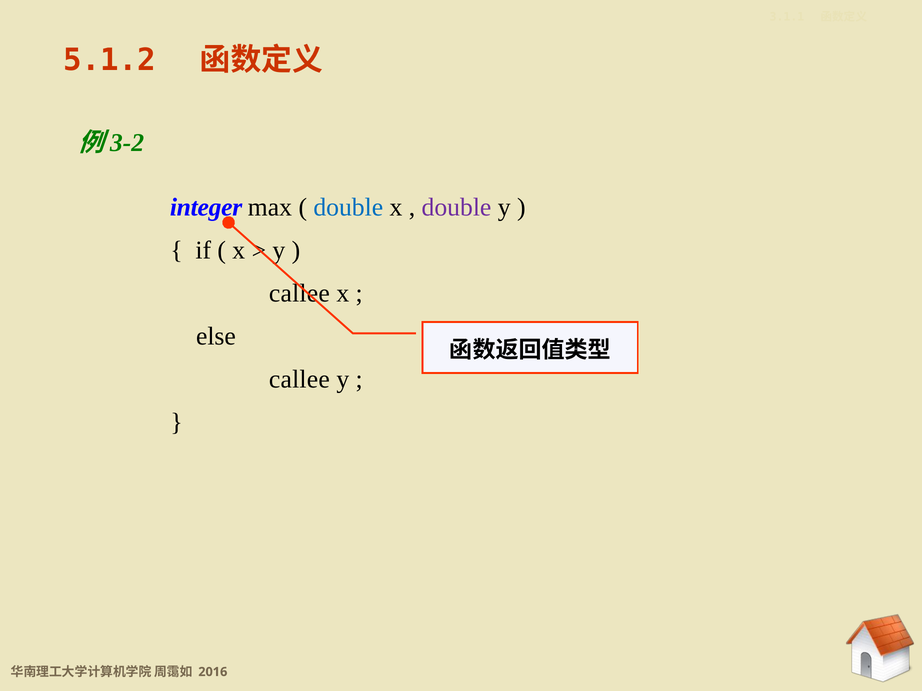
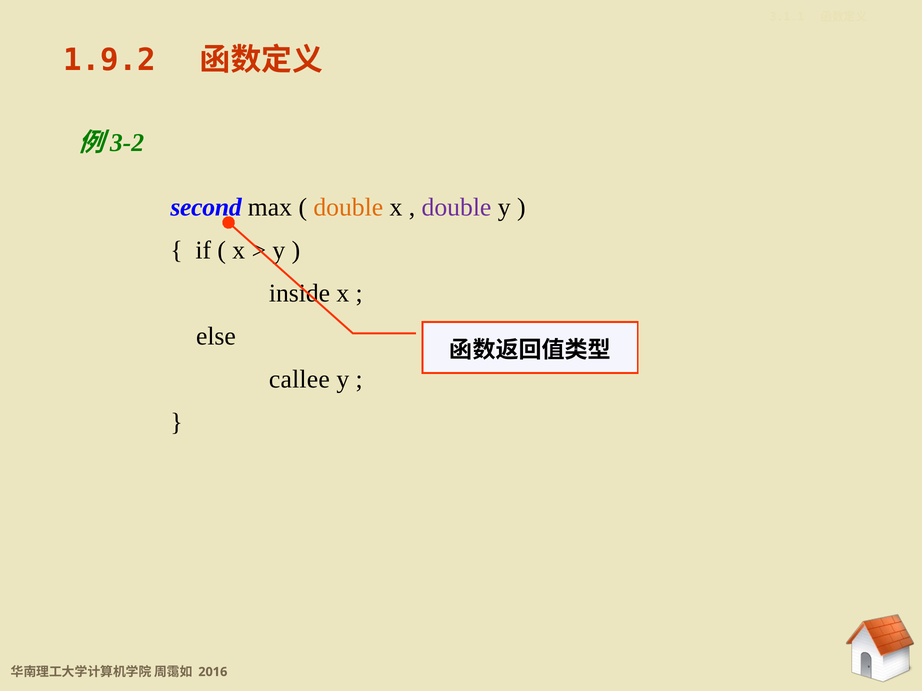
5.1.2: 5.1.2 -> 1.9.2 (109, 60)
integer: integer -> second (206, 207)
double colour: blue -> orange (348, 207)
callee: callee -> inside (299, 293)
